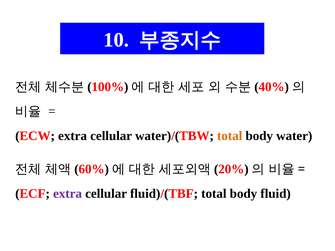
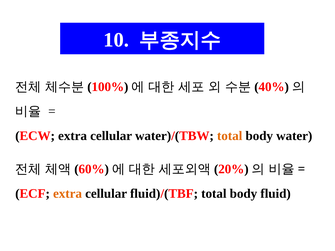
extra colour: purple -> orange (68, 194)
